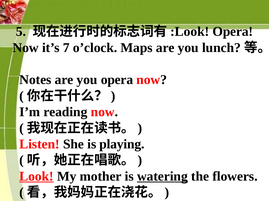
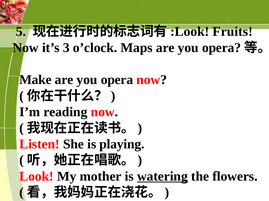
Opera: Opera -> Fruits (233, 32)
7: 7 -> 3 (66, 48)
lunch: lunch -> opera (222, 48)
Notes: Notes -> Make (35, 80)
Look underline: present -> none (36, 177)
